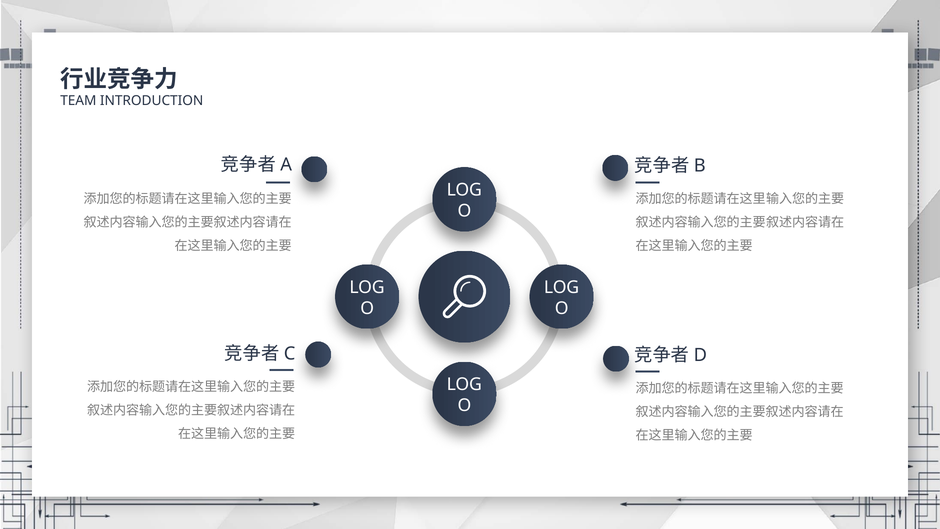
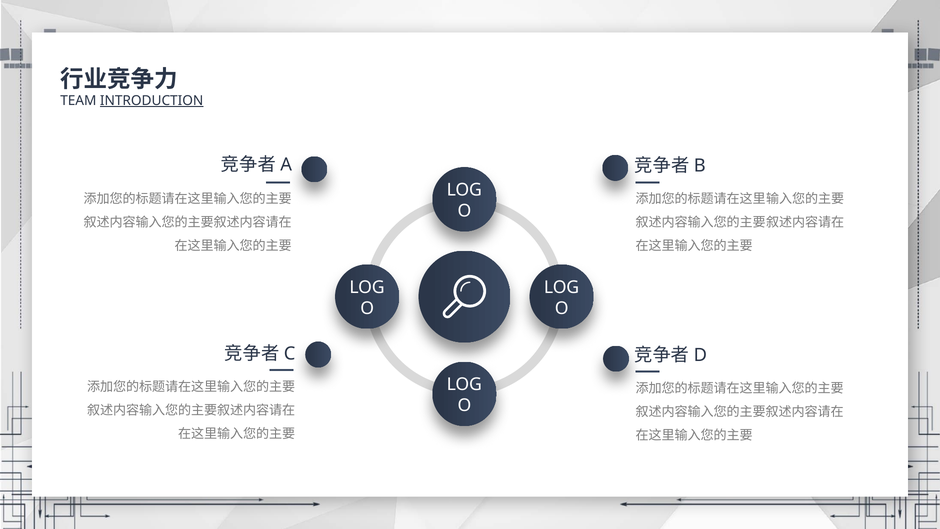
INTRODUCTION underline: none -> present (152, 101)
